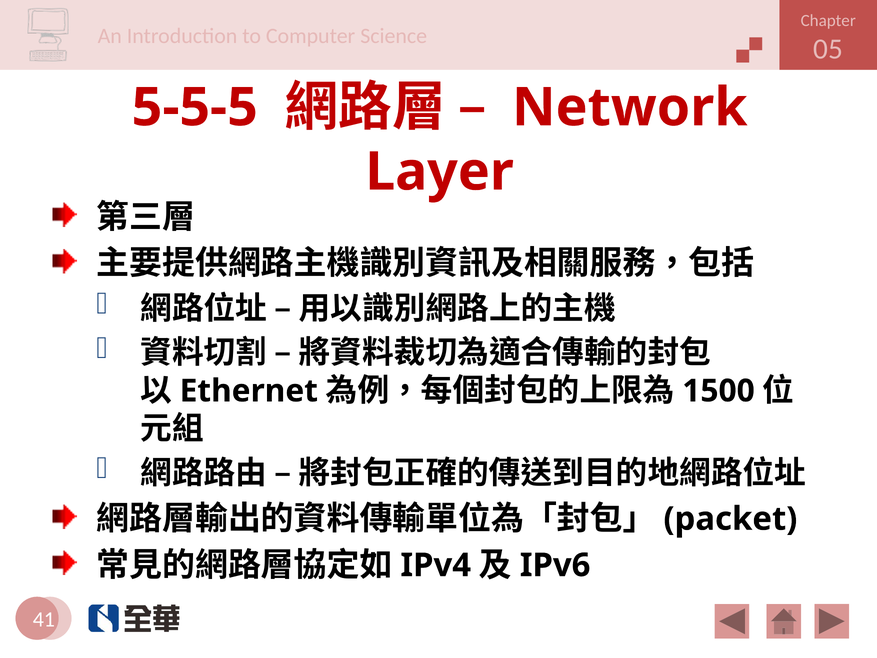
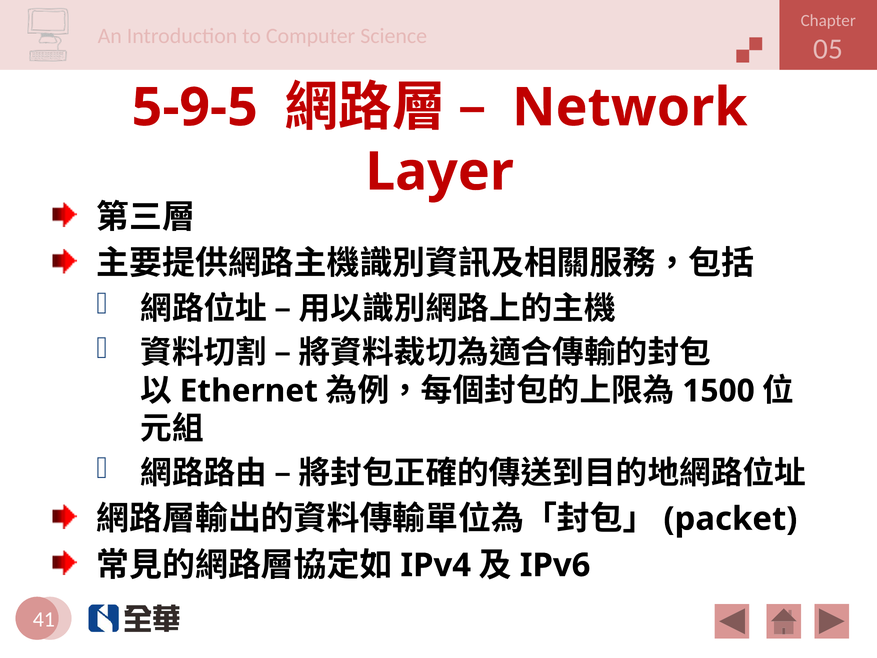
5-5-5: 5-5-5 -> 5-9-5 (195, 108)
